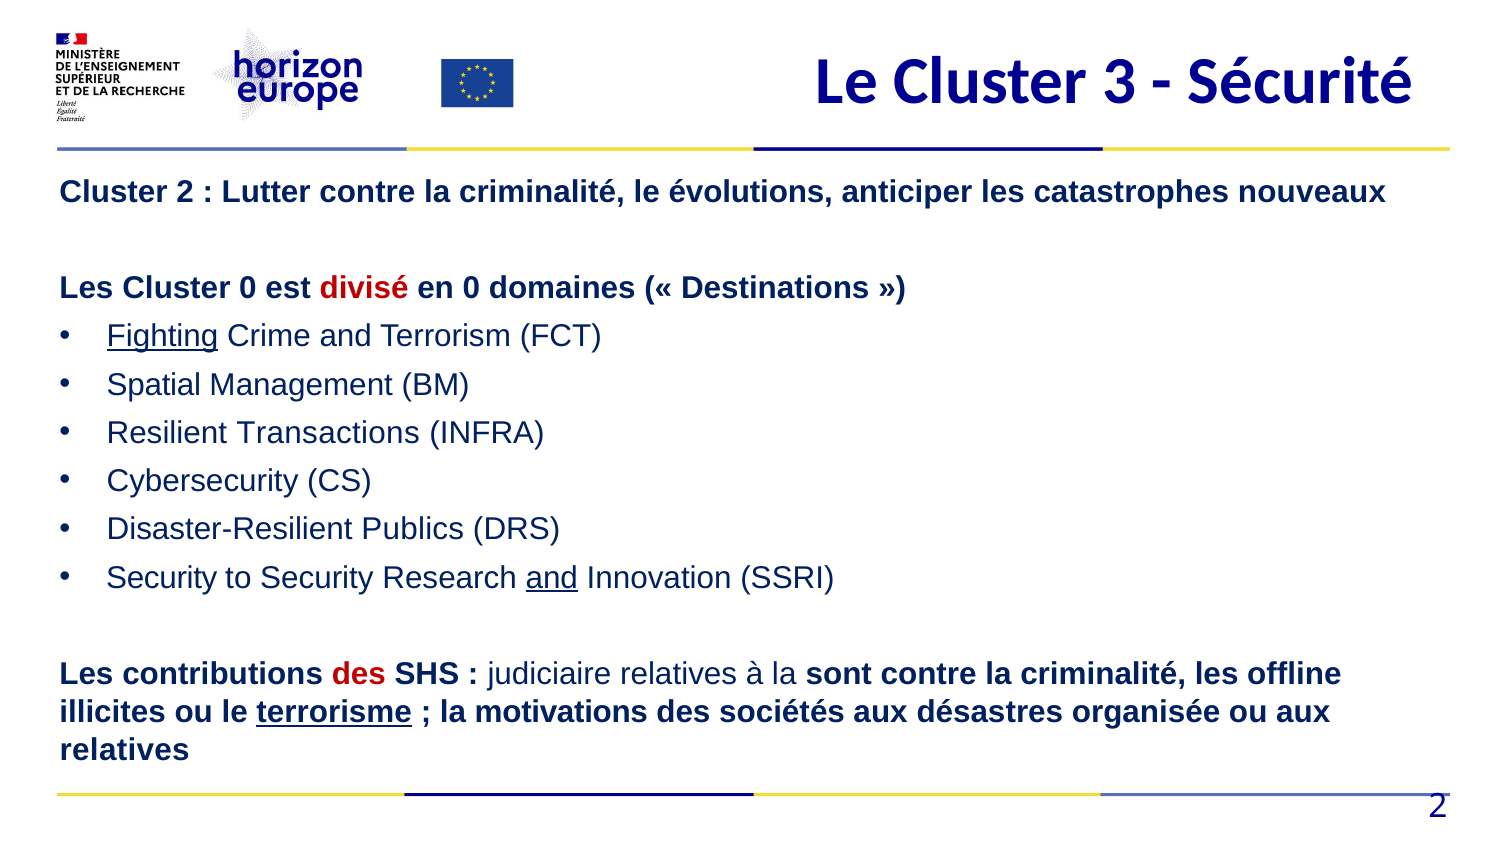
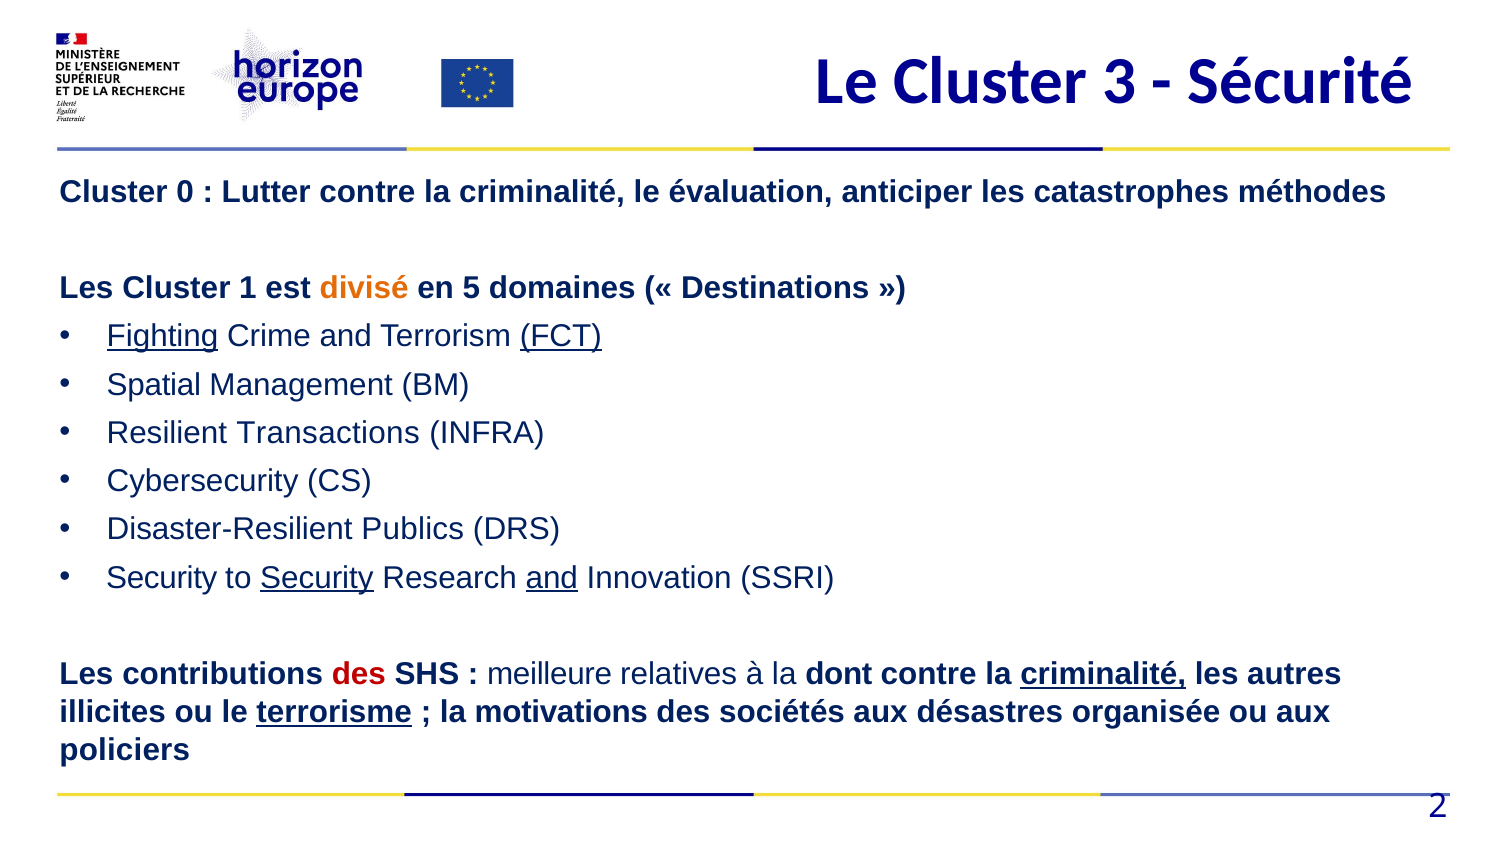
Cluster 2: 2 -> 0 (185, 192)
évolutions: évolutions -> évaluation (751, 192)
nouveaux: nouveaux -> méthodes (1312, 192)
Cluster 0: 0 -> 1 (248, 288)
divisé colour: red -> orange (364, 288)
en 0: 0 -> 5 (471, 288)
FCT underline: none -> present (561, 336)
Security underline: none -> present (317, 577)
judiciaire: judiciaire -> meilleure (550, 674)
sont: sont -> dont (839, 674)
criminalité underline: none -> present (1103, 674)
offline: offline -> autres (1294, 674)
relatives: relatives -> policiers (125, 749)
